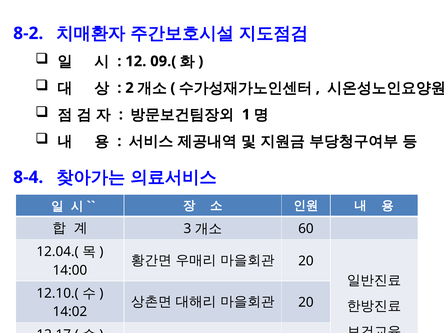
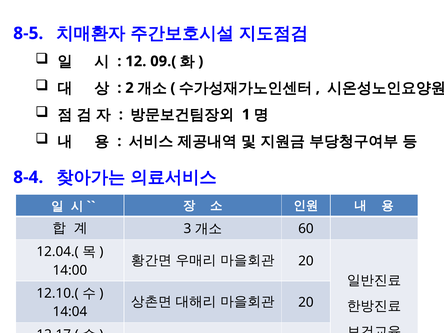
8-2: 8-2 -> 8-5 (28, 33)
14:02: 14:02 -> 14:04 (70, 312)
